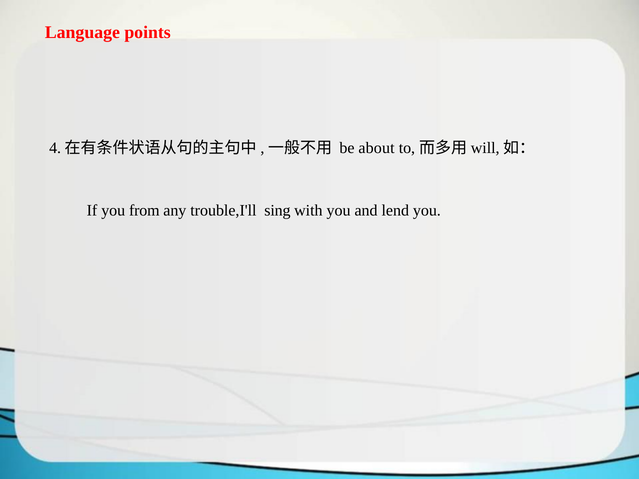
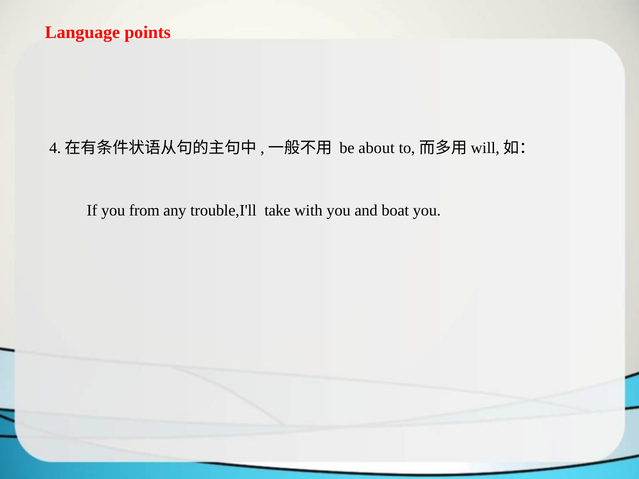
sing: sing -> take (277, 211)
lend: lend -> boat (395, 211)
